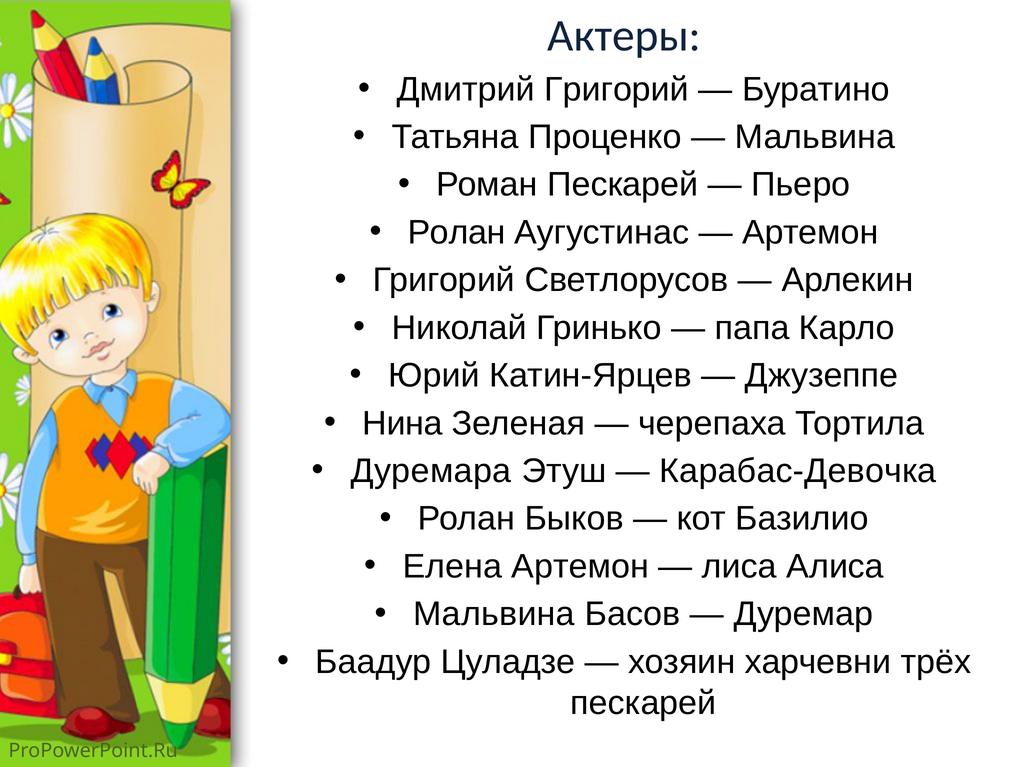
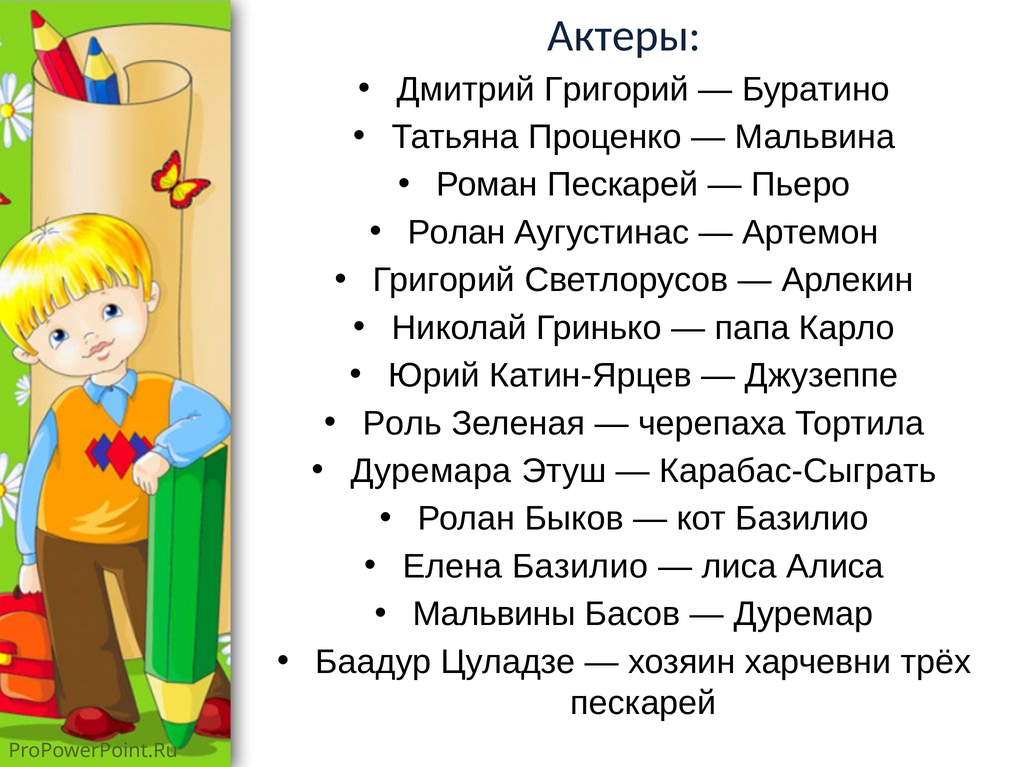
Нина: Нина -> Роль (402, 423)
Карабас-Девочка: Карабас-Девочка -> Карабас-Сыграть (798, 471)
Елена Артемон: Артемон -> Базилио (580, 567)
Мальвина: Мальвина -> Мальвины (494, 614)
